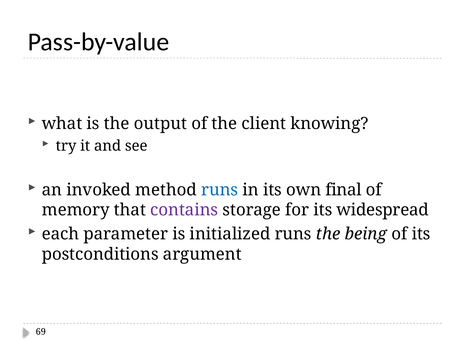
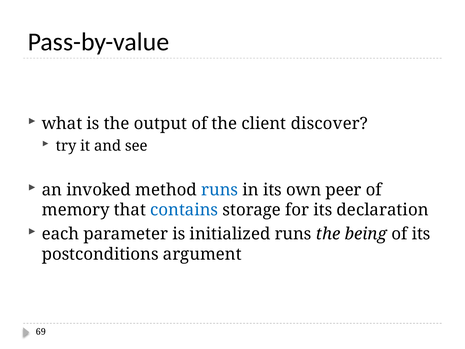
knowing: knowing -> discover (329, 124)
final: final -> peer (344, 190)
contains colour: purple -> blue (184, 210)
widespread: widespread -> declaration (383, 210)
